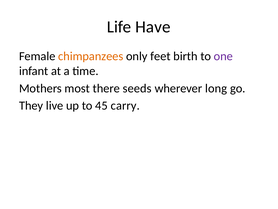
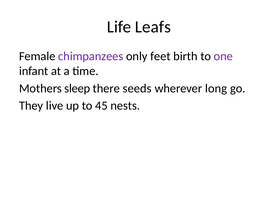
Have: Have -> Leafs (153, 27)
chimpanzees colour: orange -> purple (91, 56)
most: most -> sleep (77, 88)
carry: carry -> nests (125, 105)
